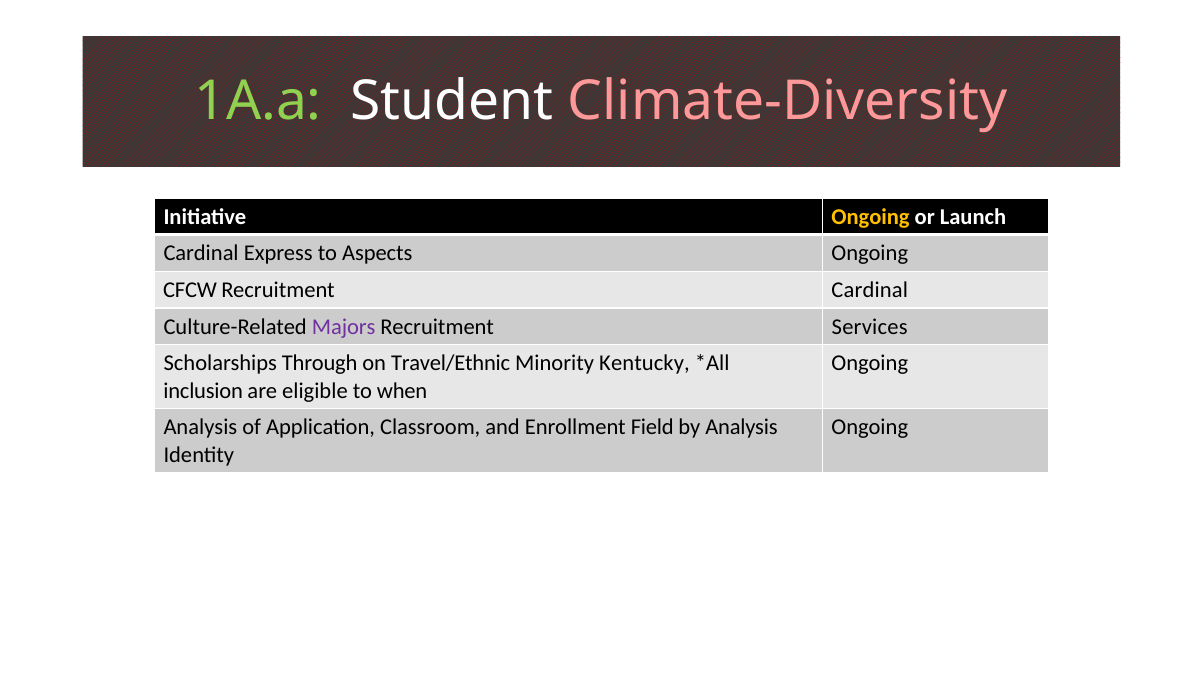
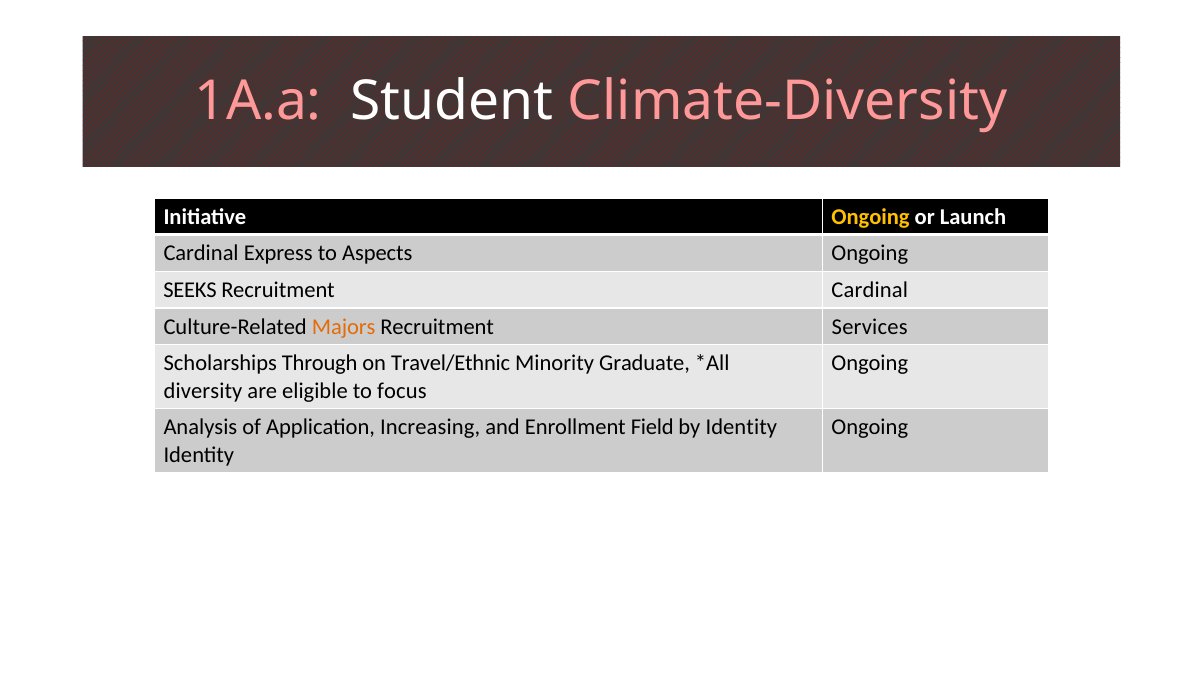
1A.a colour: light green -> pink (258, 101)
CFCW: CFCW -> SEEKS (190, 290)
Majors colour: purple -> orange (344, 326)
Kentucky: Kentucky -> Graduate (645, 363)
inclusion: inclusion -> diversity (203, 391)
when: when -> focus (402, 391)
Classroom: Classroom -> Increasing (430, 427)
by Analysis: Analysis -> Identity (741, 427)
